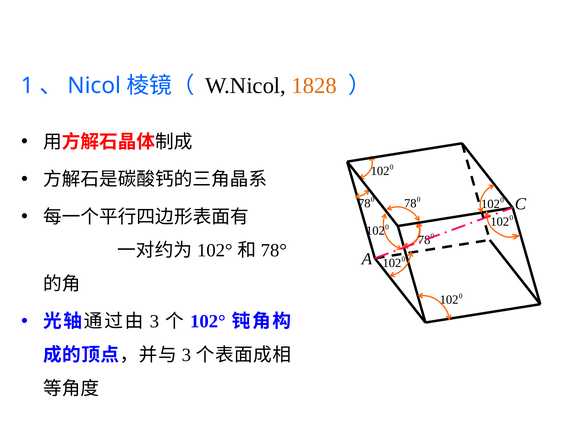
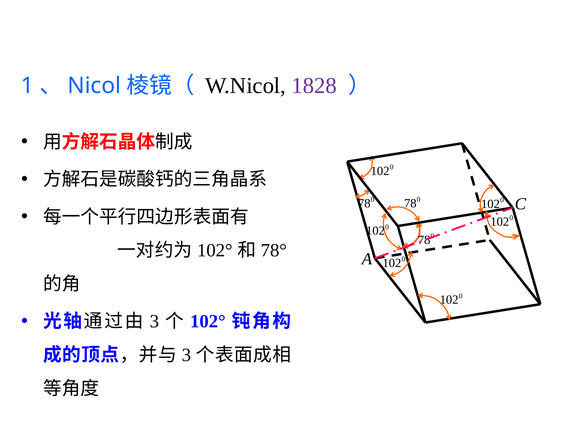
1828 colour: orange -> purple (314, 86)
